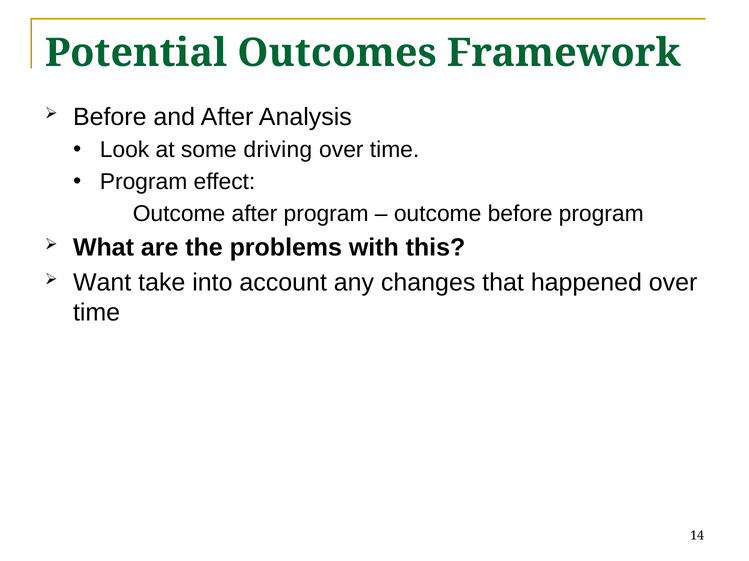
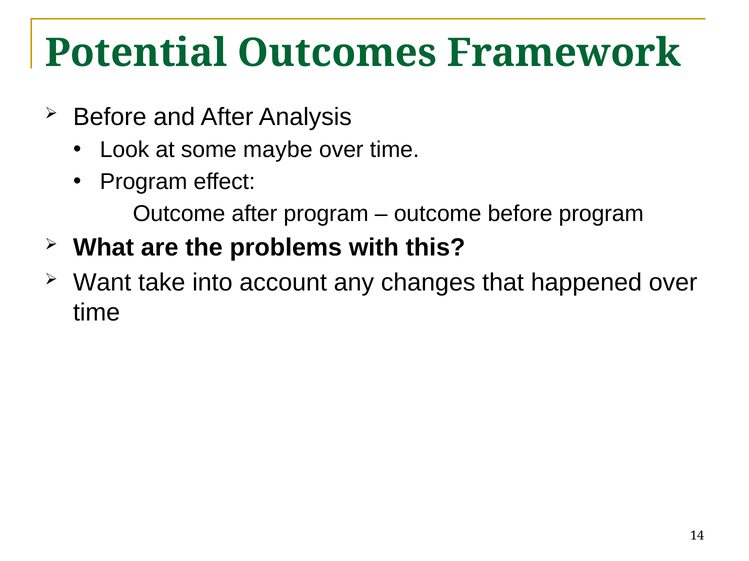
driving: driving -> maybe (278, 150)
